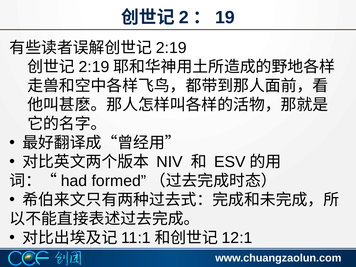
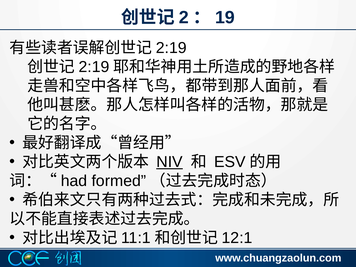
NIV underline: none -> present (170, 162)
